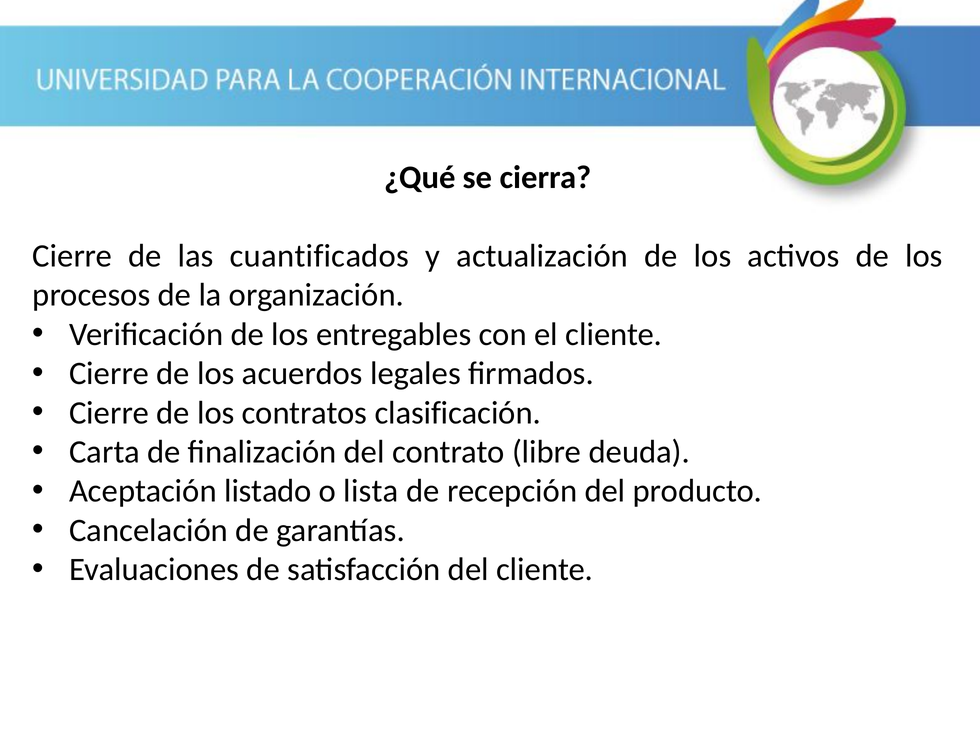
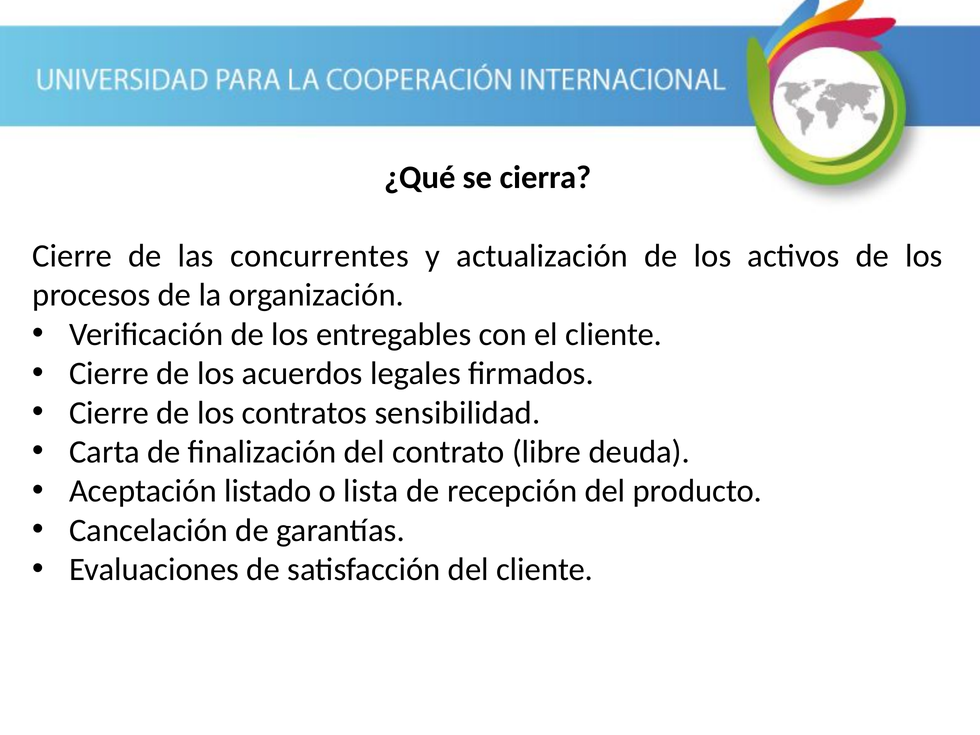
cuantificados: cuantificados -> concurrentes (319, 256)
clasificación: clasificación -> sensibilidad (458, 413)
